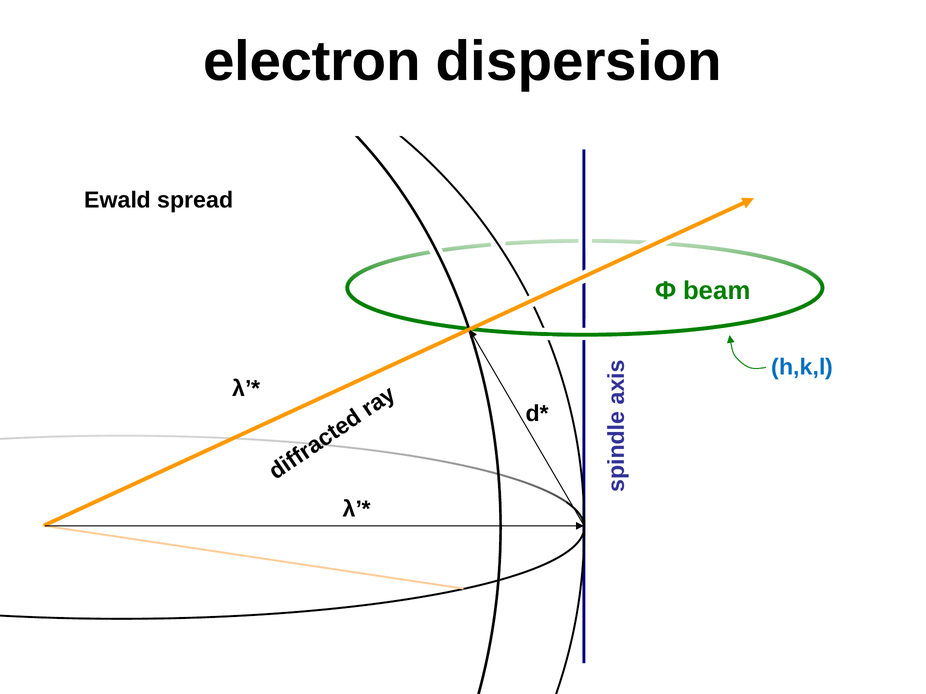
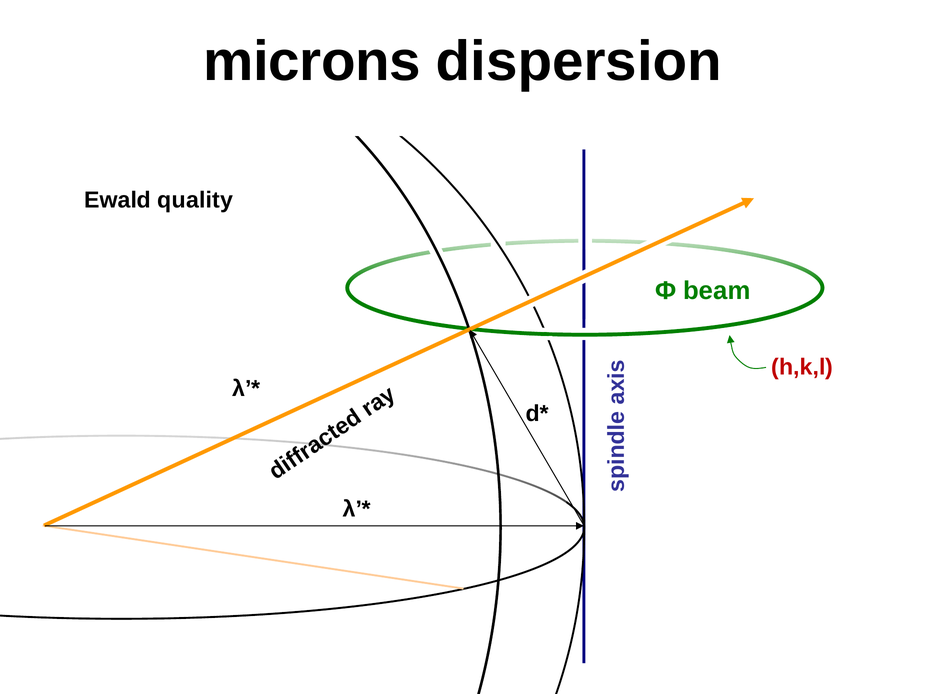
electron: electron -> microns (312, 62)
spread: spread -> quality (195, 200)
h,k,l colour: blue -> red (802, 367)
